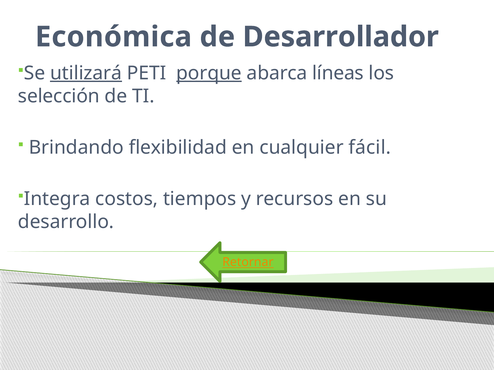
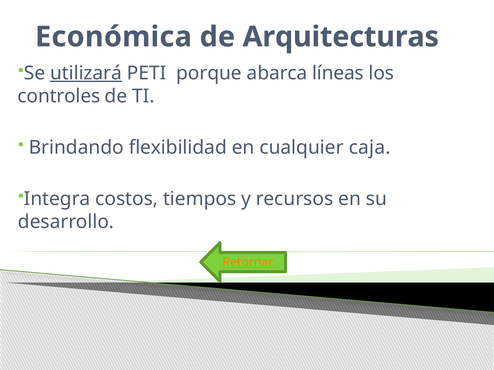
Desarrollador: Desarrollador -> Arquitecturas (341, 37)
porque underline: present -> none (209, 73)
selección: selección -> controles (59, 96)
fácil: fácil -> caja (370, 148)
